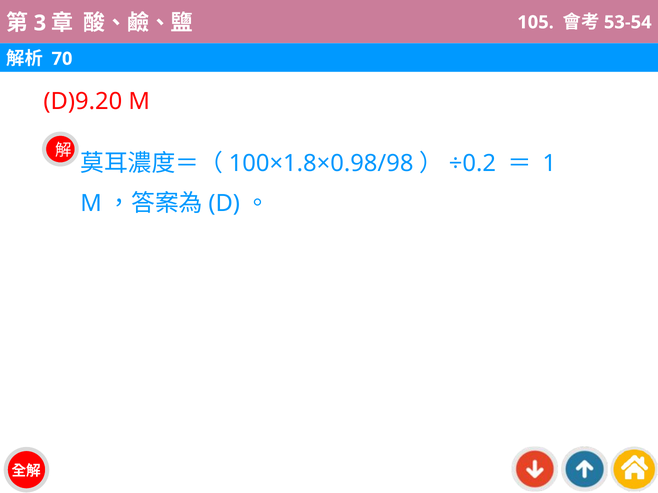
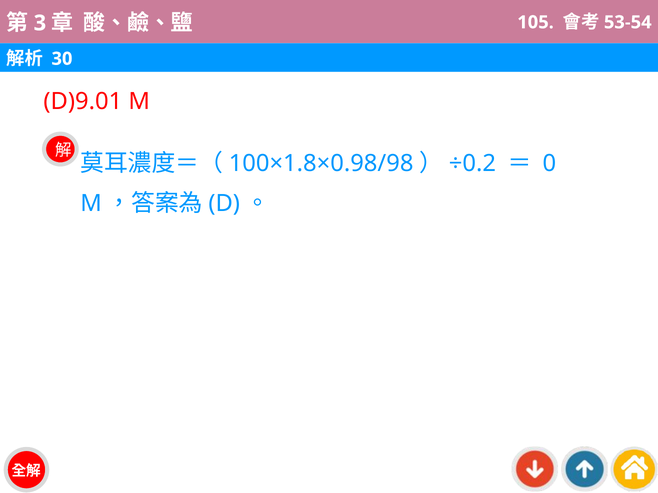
70: 70 -> 30 (62, 59)
D)9.20: D)9.20 -> D)9.01 (83, 101)
1: 1 -> 0 (549, 164)
